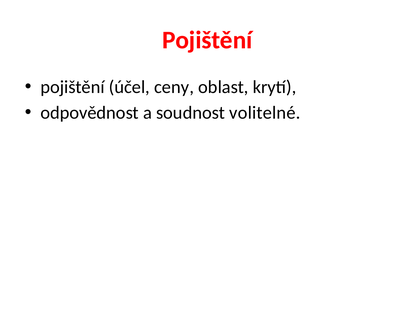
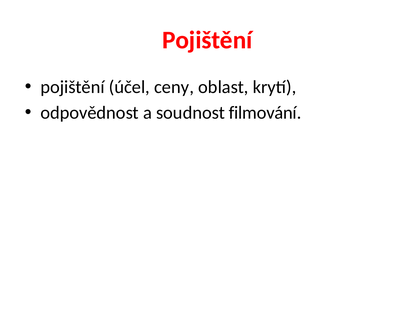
volitelné: volitelné -> filmování (265, 113)
